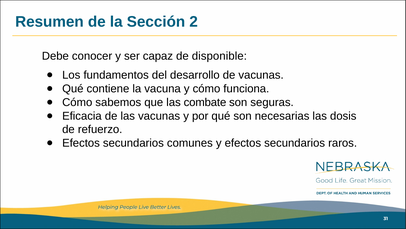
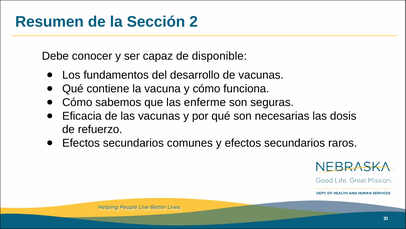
combate: combate -> enferme (205, 102)
